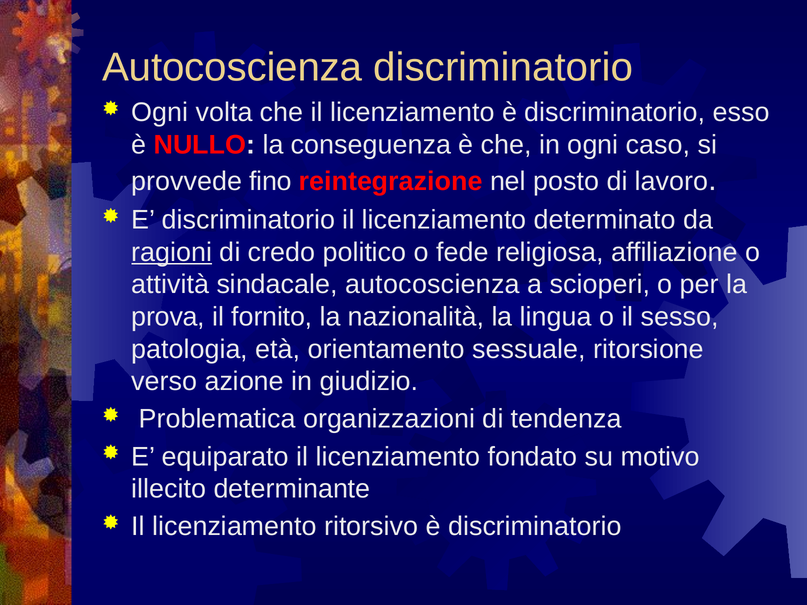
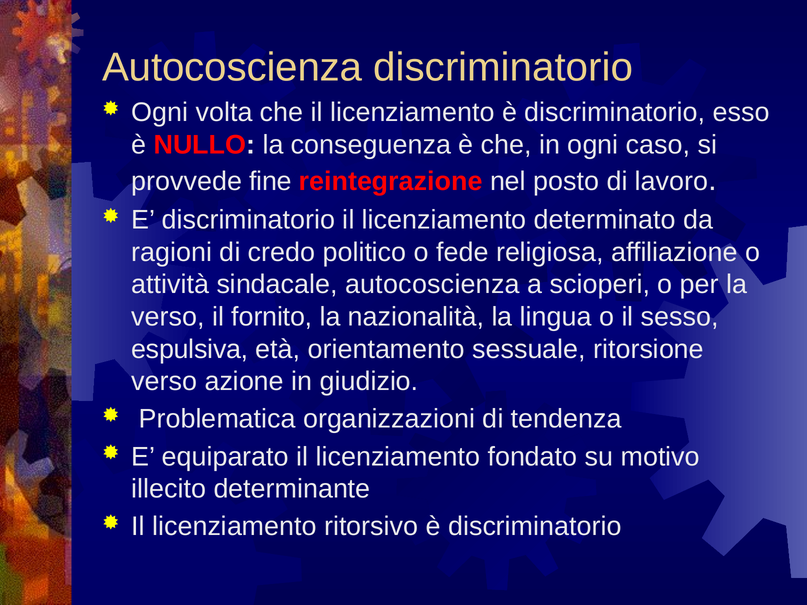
fino: fino -> fine (271, 182)
ragioni underline: present -> none (172, 252)
prova: prova -> verso (168, 317)
patologia: patologia -> espulsiva (190, 349)
